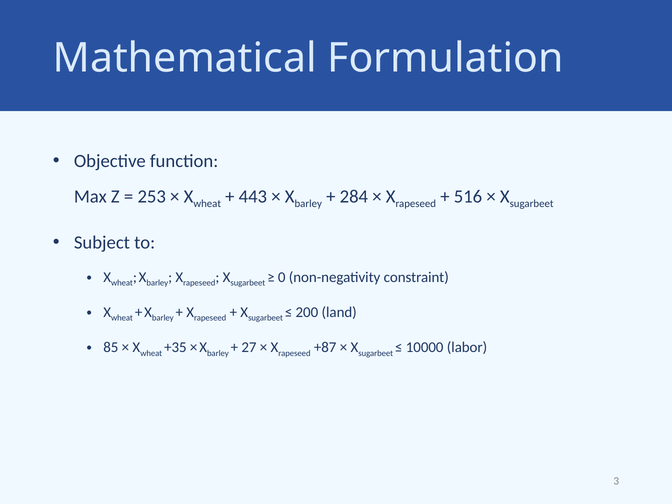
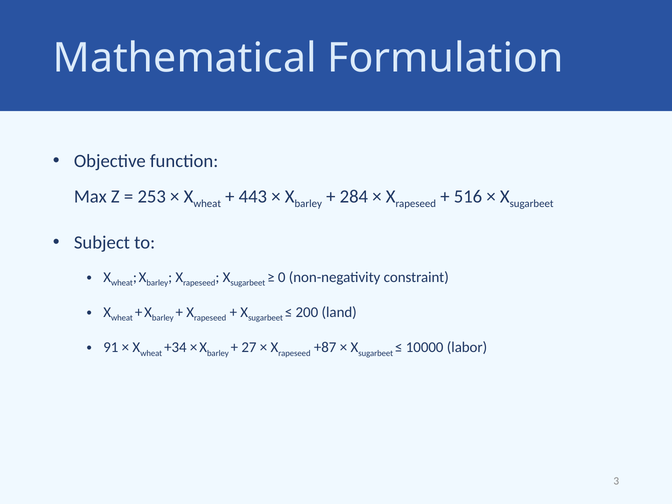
85: 85 -> 91 (111, 348)
+35: +35 -> +34 (175, 348)
